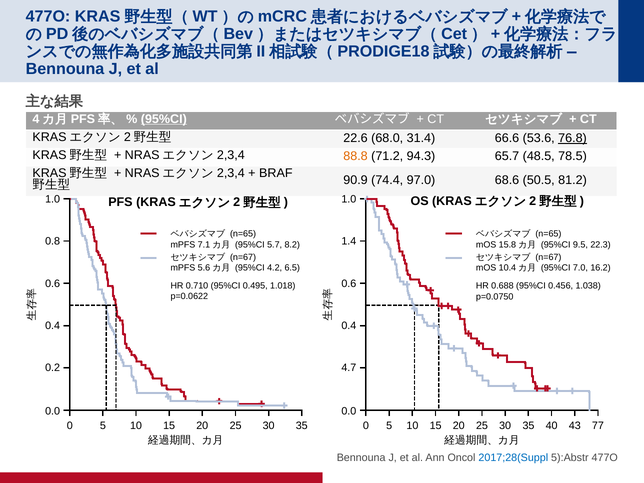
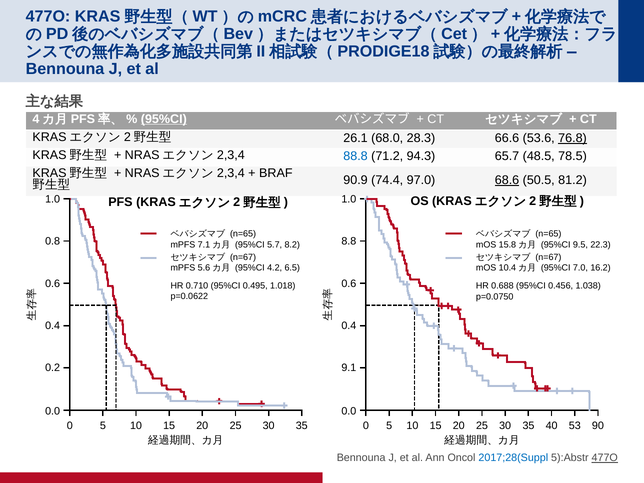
22.6: 22.6 -> 26.1 (356, 138)
31.4: 31.4 -> 28.3 (421, 138)
88.8 colour: orange -> blue (356, 156)
68.6 underline: none -> present (507, 180)
1.4: 1.4 -> 8.8 (349, 241)
4.7: 4.7 -> 9.1 (349, 368)
43: 43 -> 53 (575, 426)
77: 77 -> 90 (598, 426)
477O underline: none -> present (605, 458)
